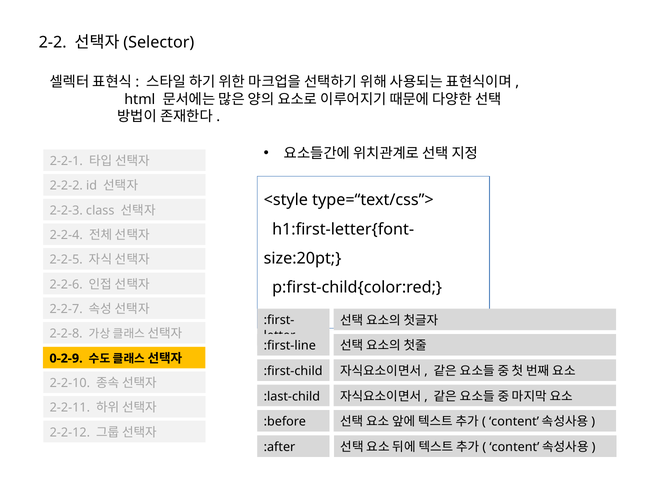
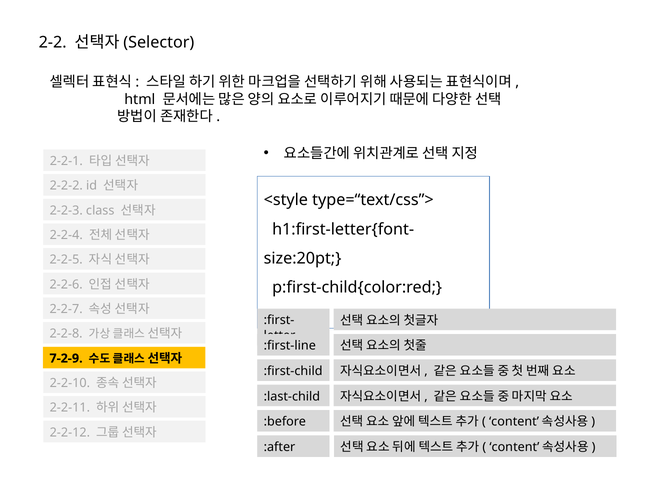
0-2-9: 0-2-9 -> 7-2-9 (66, 359)
